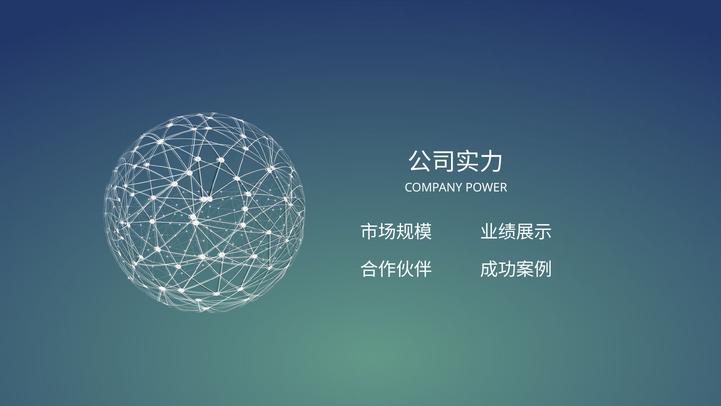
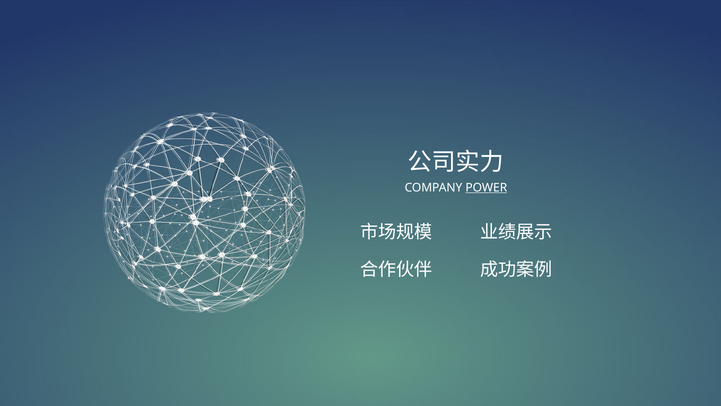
POWER underline: none -> present (486, 188)
